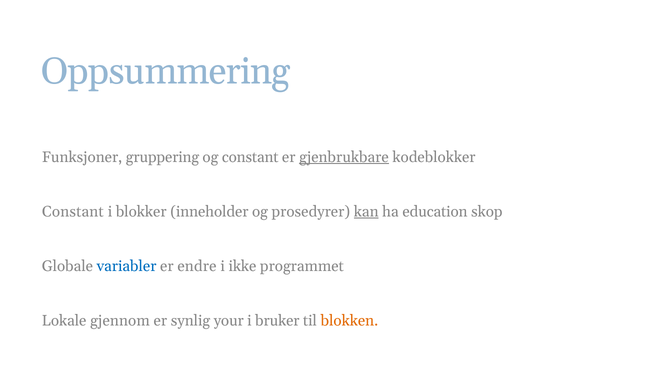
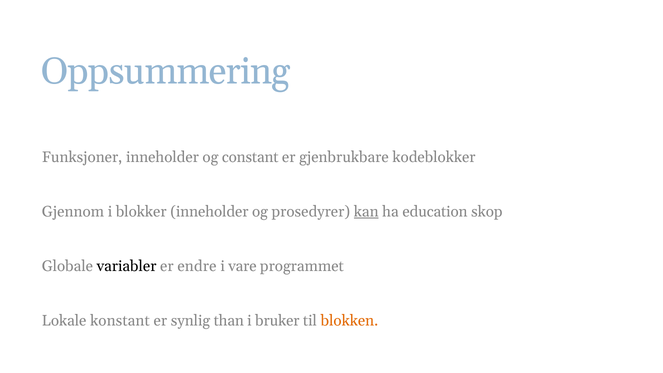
Funksjoner gruppering: gruppering -> inneholder (162, 157)
gjenbrukbare underline: present -> none (344, 157)
Constant: Constant -> Gjennom (73, 212)
variabler colour: blue -> black (127, 266)
ikke: ikke -> vare (242, 266)
gjennom: gjennom -> konstant (120, 321)
your: your -> than (229, 321)
